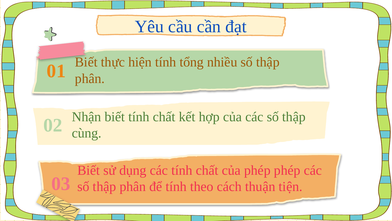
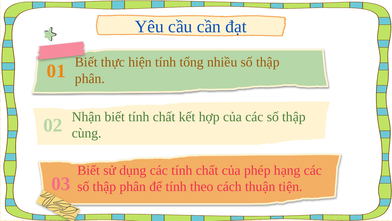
phép phép: phép -> hạng (287, 170)
